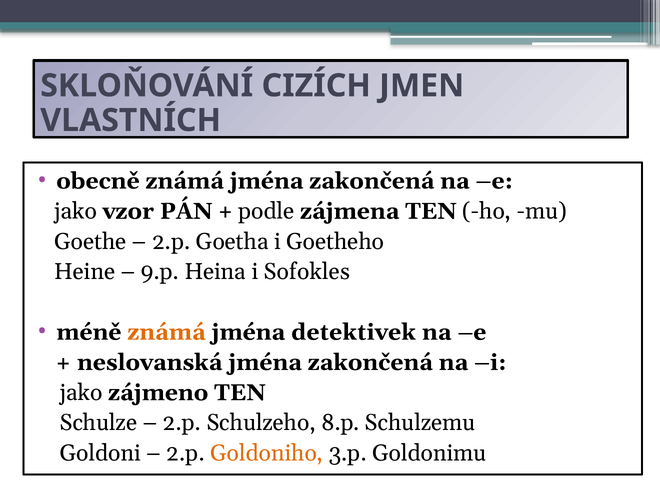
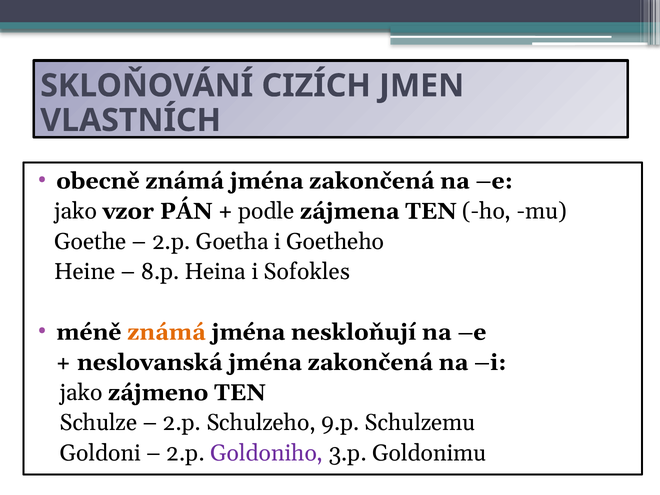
9.p: 9.p -> 8.p (160, 272)
detektivek: detektivek -> neskloňují (354, 332)
8.p: 8.p -> 9.p (340, 423)
Goldoniho colour: orange -> purple (267, 453)
